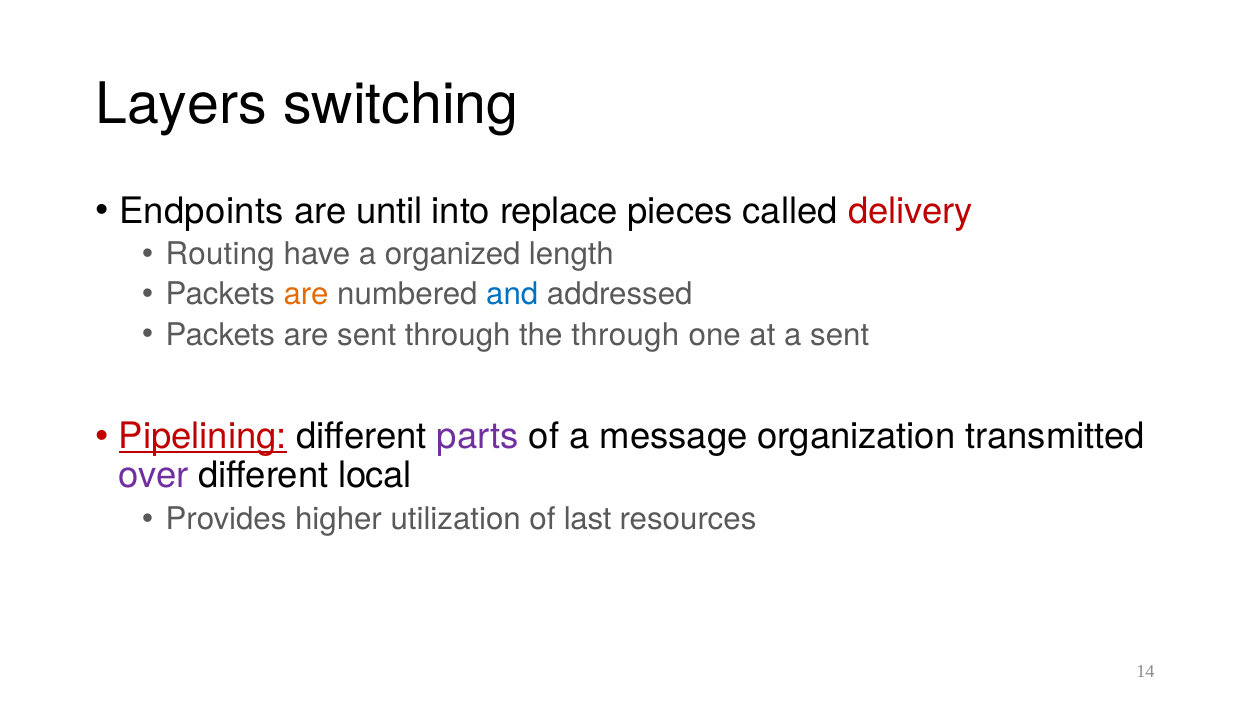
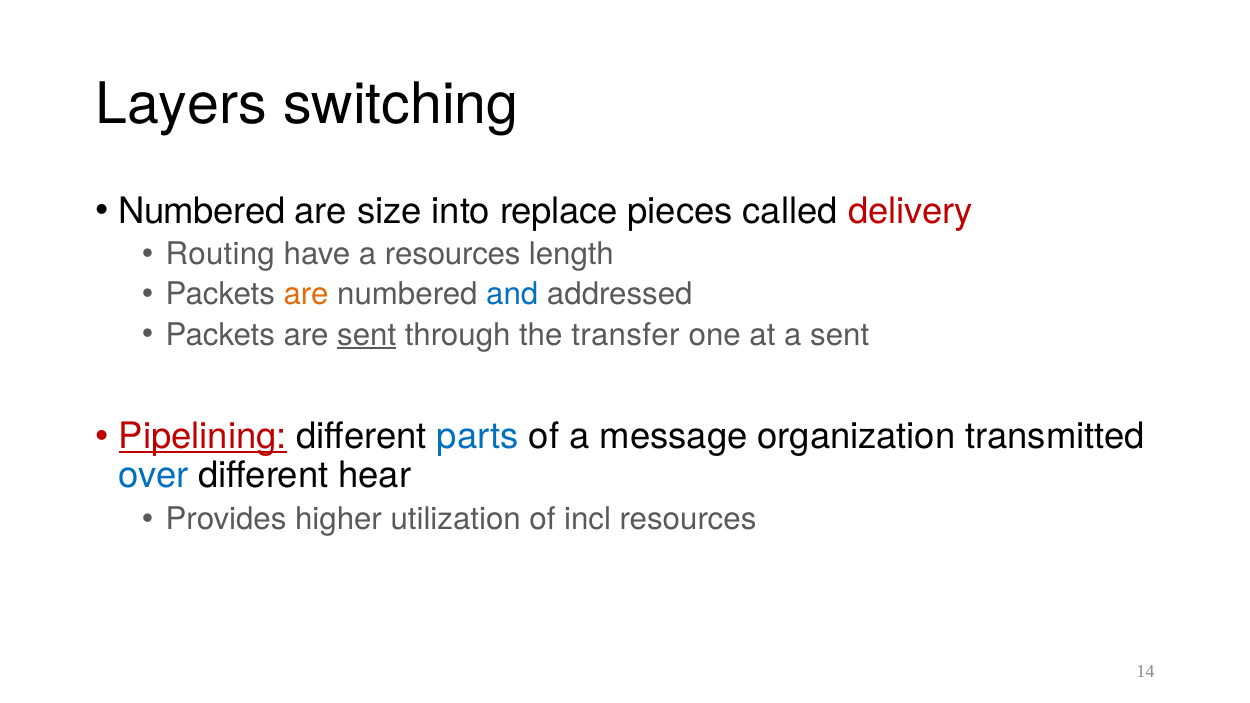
Endpoints: Endpoints -> Numbered (202, 211)
until: until -> size (389, 211)
a organized: organized -> resources (453, 254)
sent underline: none -> present (367, 335)
the through: through -> transfer (625, 335)
parts colour: purple -> blue (478, 437)
over colour: purple -> blue (154, 476)
local: local -> hear (375, 476)
last: last -> incl (588, 519)
